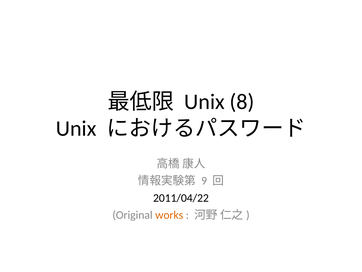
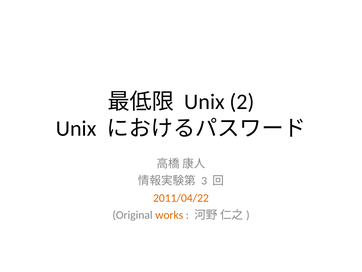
8: 8 -> 2 (242, 102)
9: 9 -> 3 (204, 180)
2011/04/22 colour: black -> orange (181, 198)
